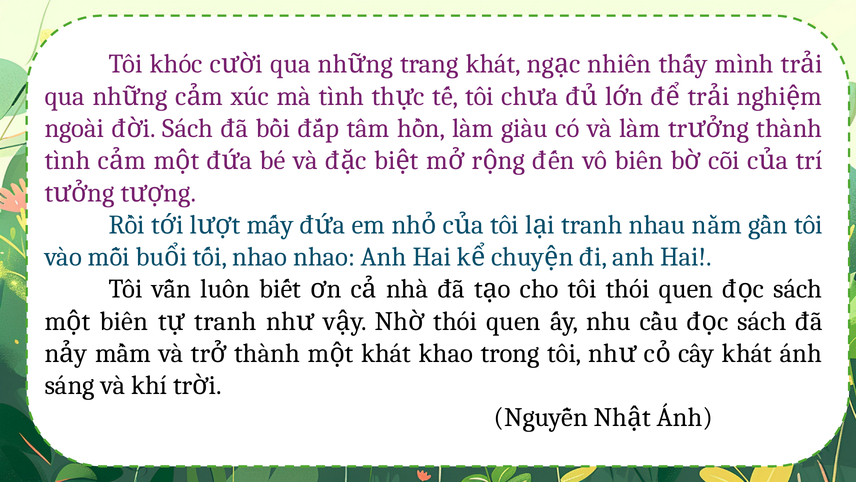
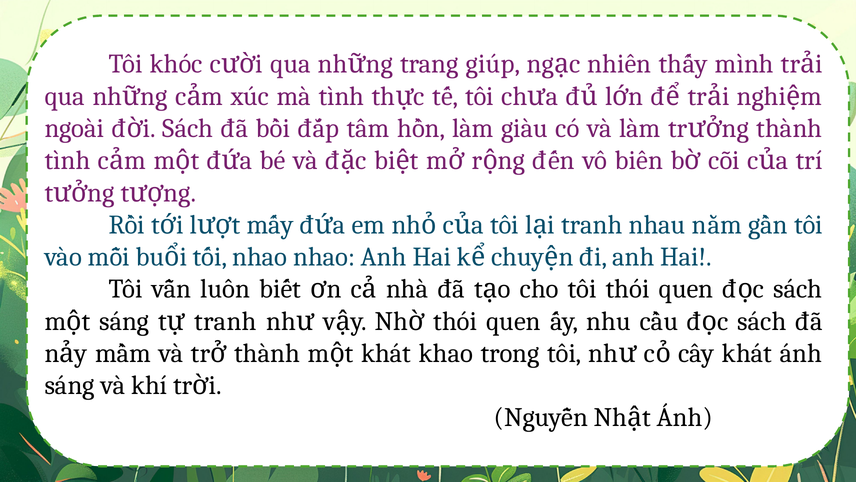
trang khát: khát -> giúp (493, 64)
biên: biên -> sáng (124, 321)
